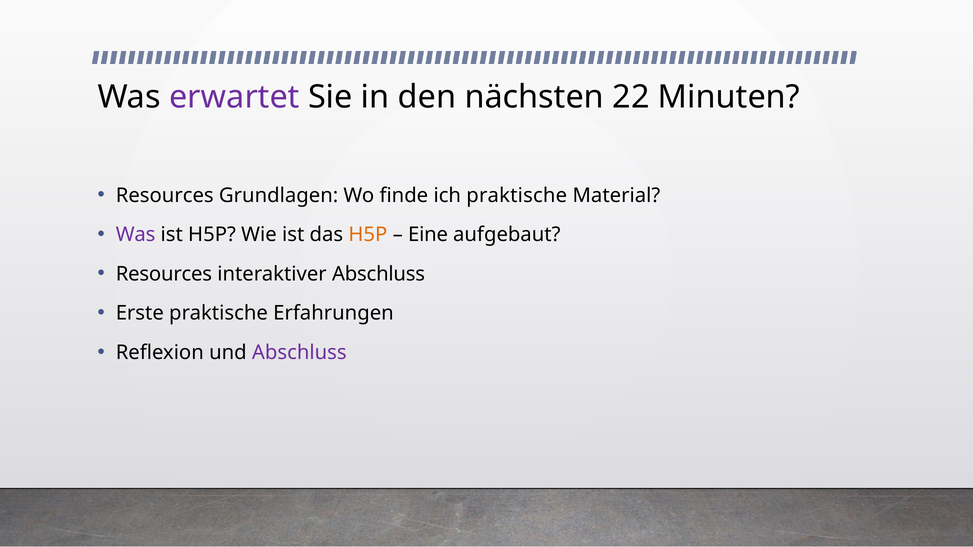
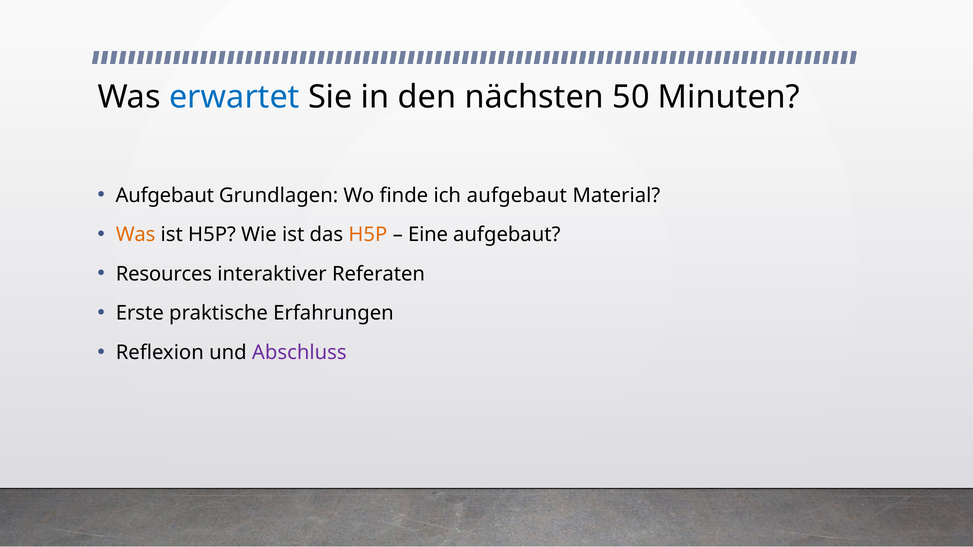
erwartet colour: purple -> blue (234, 97)
22: 22 -> 50 (631, 97)
Resources: Resources -> Aufgebaut (165, 195)
ich praktische: praktische -> aufgebaut (517, 195)
Was colour: purple -> orange (136, 235)
interaktiver Abschluss: Abschluss -> Referaten (378, 274)
